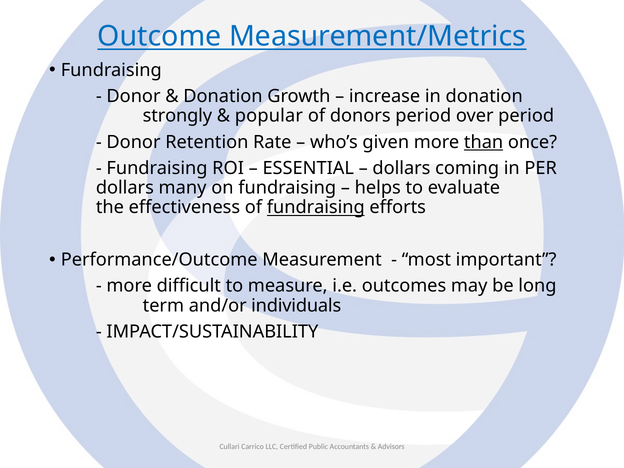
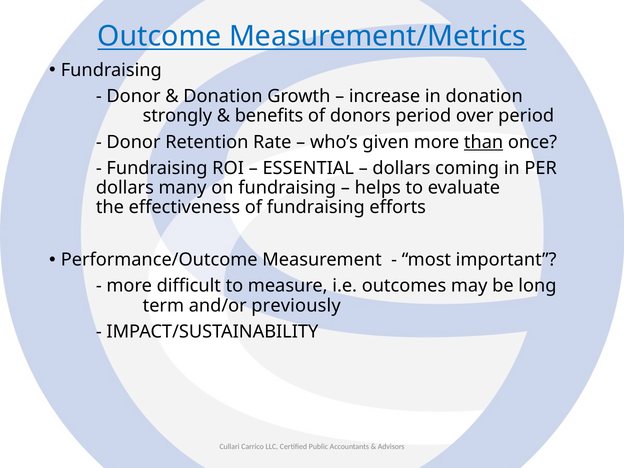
popular: popular -> benefits (269, 116)
fundraising underline: present -> none (316, 207)
individuals: individuals -> previously (296, 306)
